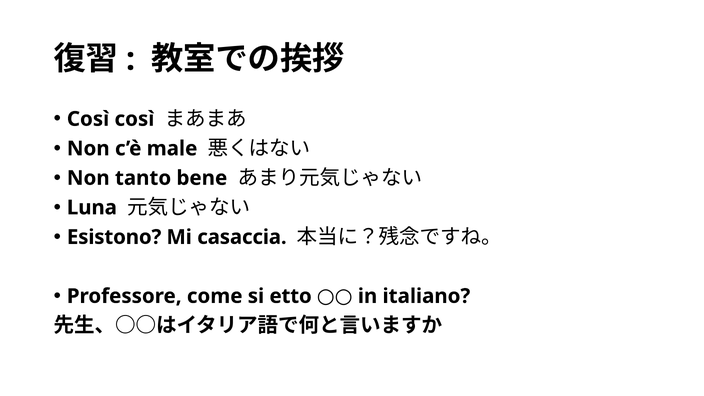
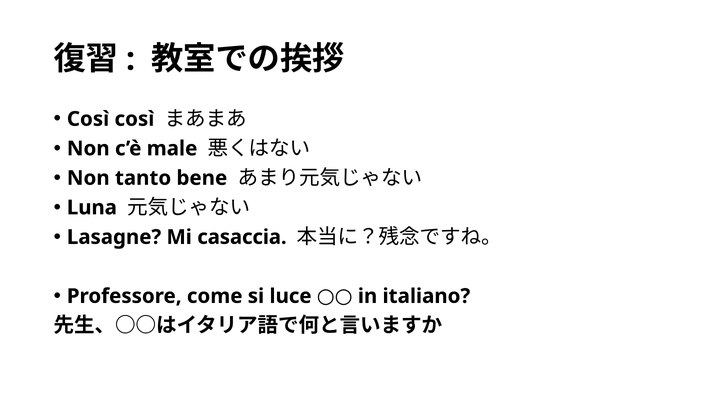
Esistono: Esistono -> Lasagne (114, 237)
etto: etto -> luce (291, 296)
